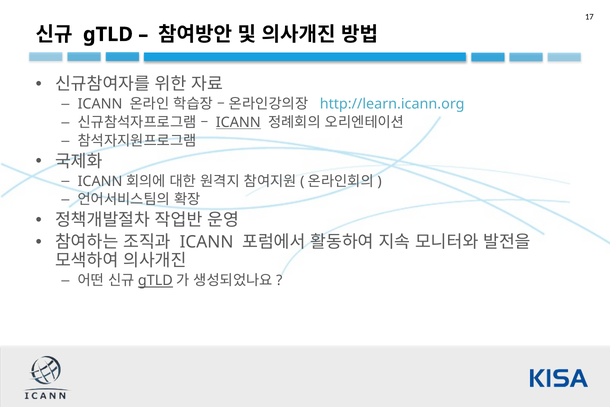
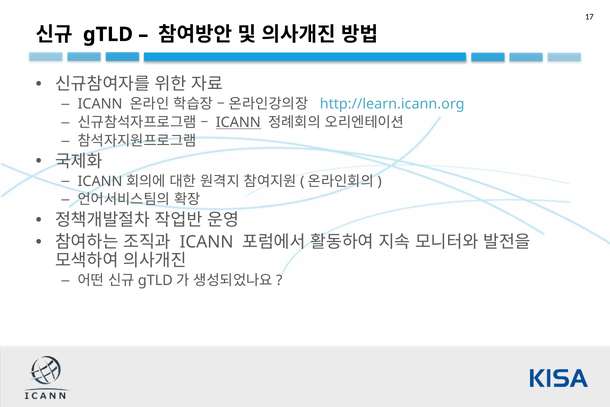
gTLD underline: present -> none (155, 281)
